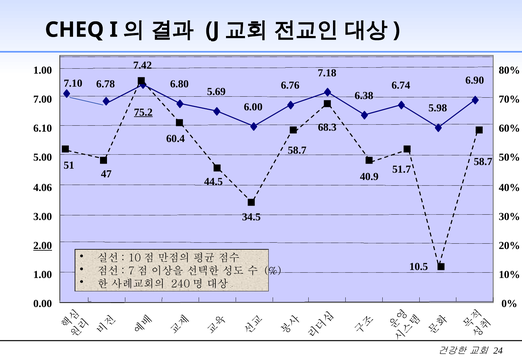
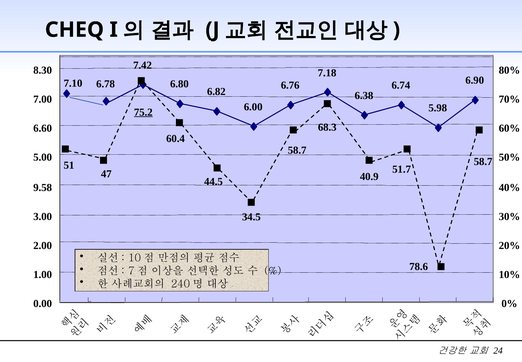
1.00: 1.00 -> 8.30 (43, 70)
5.69: 5.69 -> 6.82 (216, 92)
6.10: 6.10 -> 6.60 (43, 128)
4.06: 4.06 -> 9.58 (43, 187)
2.00 underline: present -> none (43, 245)
10.5: 10.5 -> 78.6 (419, 266)
